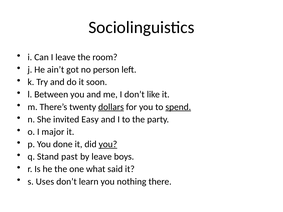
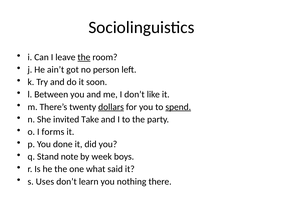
the underline: none -> present (84, 57)
Easy: Easy -> Take (90, 119)
major: major -> forms (53, 132)
you underline: present -> none (108, 144)
past: past -> note (70, 157)
by leave: leave -> week (102, 157)
